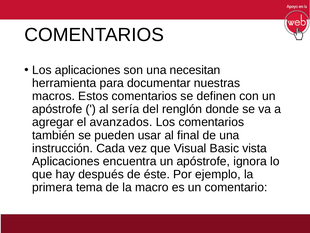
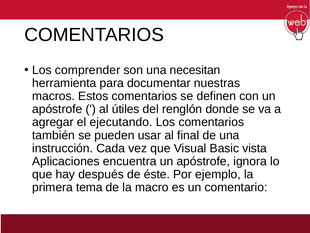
Los aplicaciones: aplicaciones -> comprender (88, 70)
sería: sería -> útiles (126, 109)
avanzados: avanzados -> ejecutando (121, 122)
